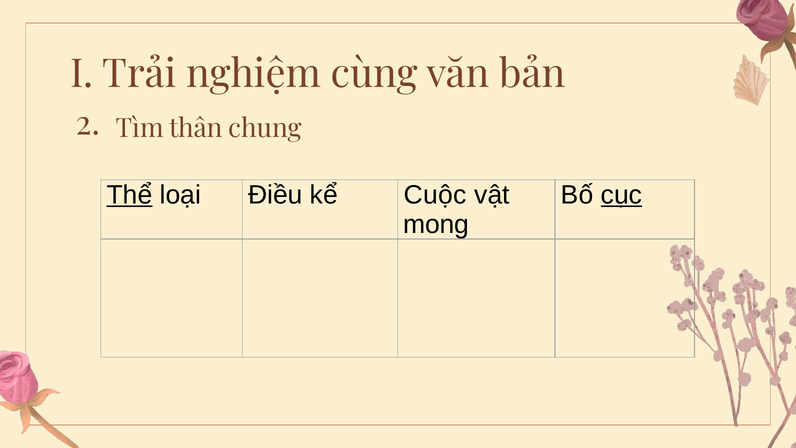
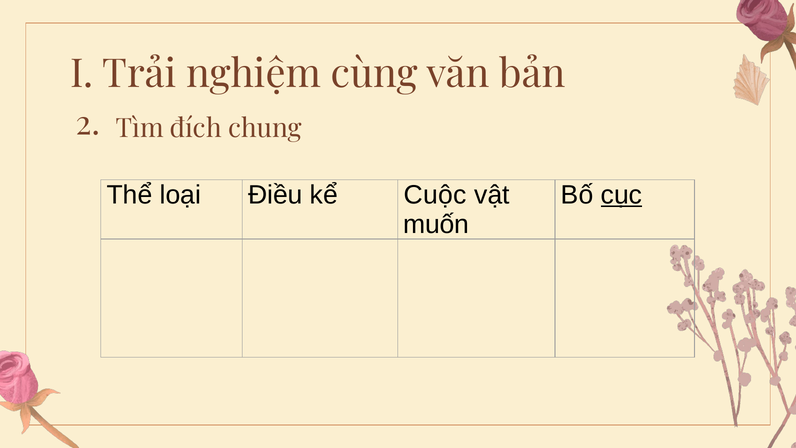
thân: thân -> đích (196, 128)
Thể underline: present -> none (130, 195)
mong: mong -> muốn (436, 224)
